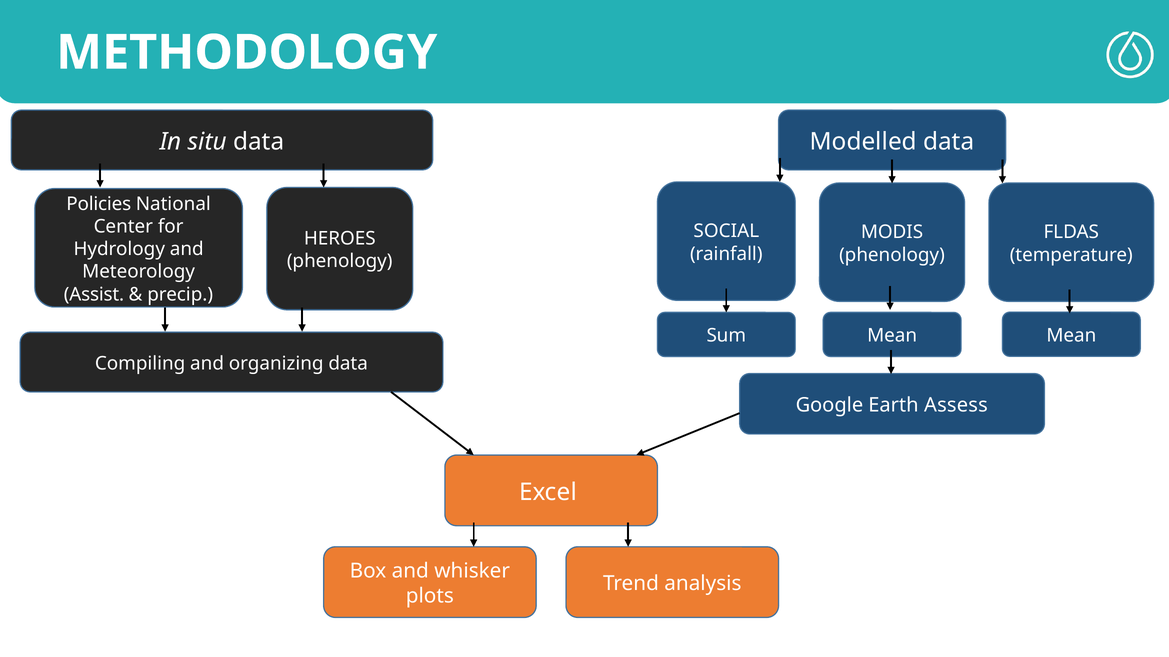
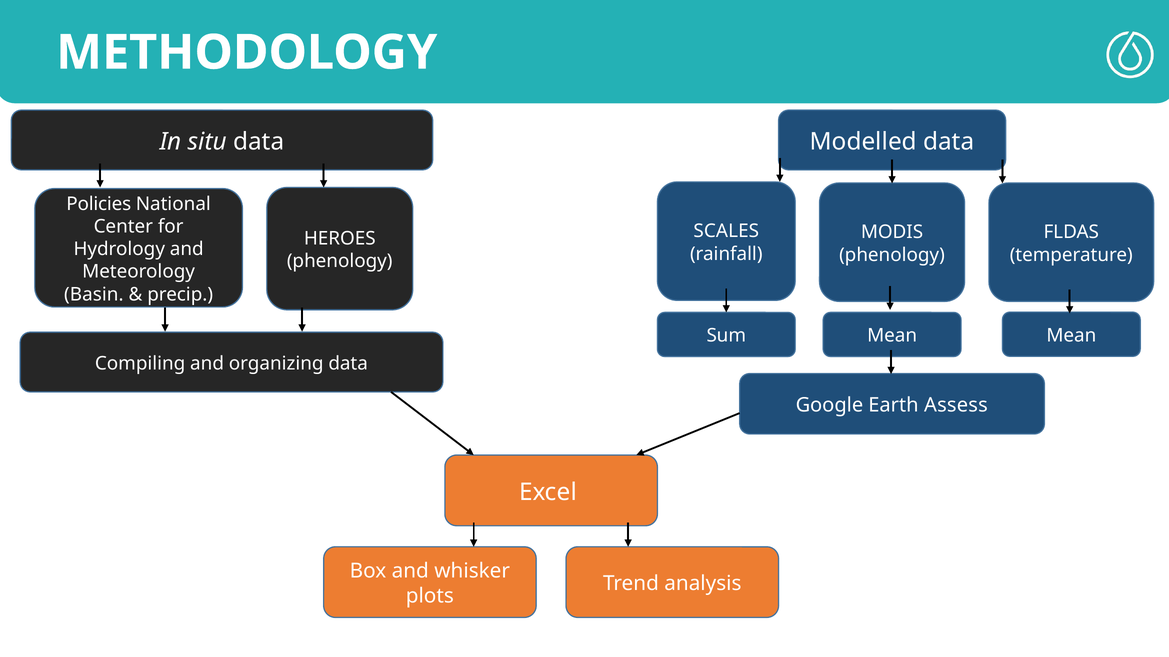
SOCIAL: SOCIAL -> SCALES (726, 231)
Assist: Assist -> Basin (94, 295)
